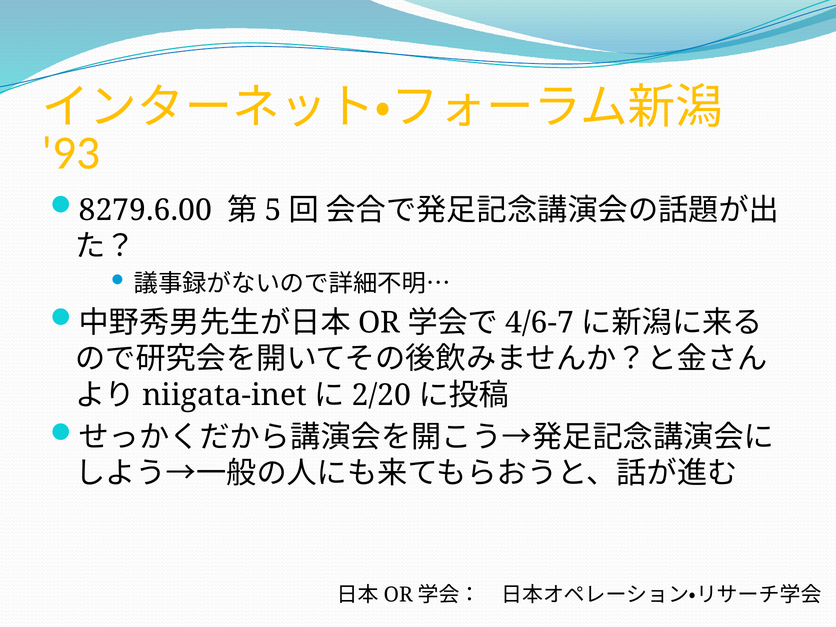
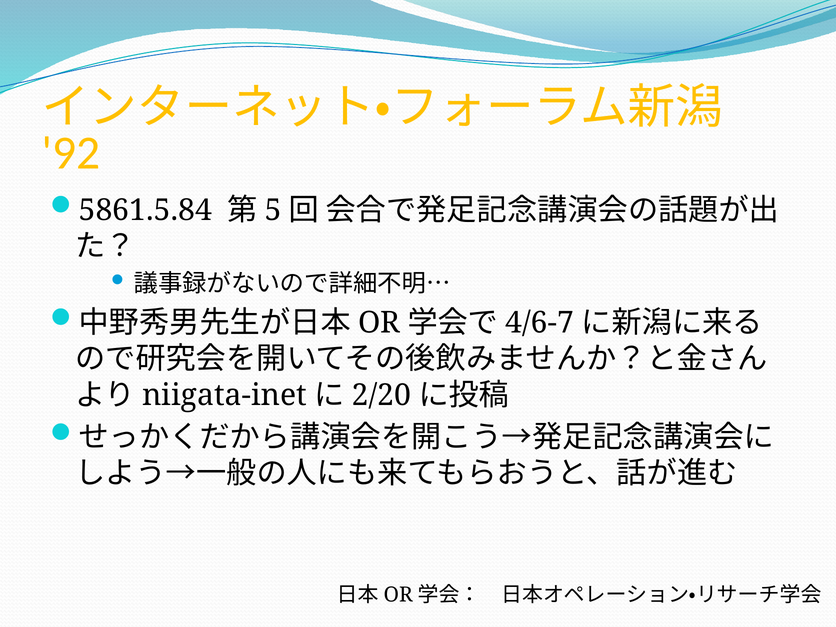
93: 93 -> 92 (71, 153)
8279.6.00: 8279.6.00 -> 5861.5.84 (145, 210)
